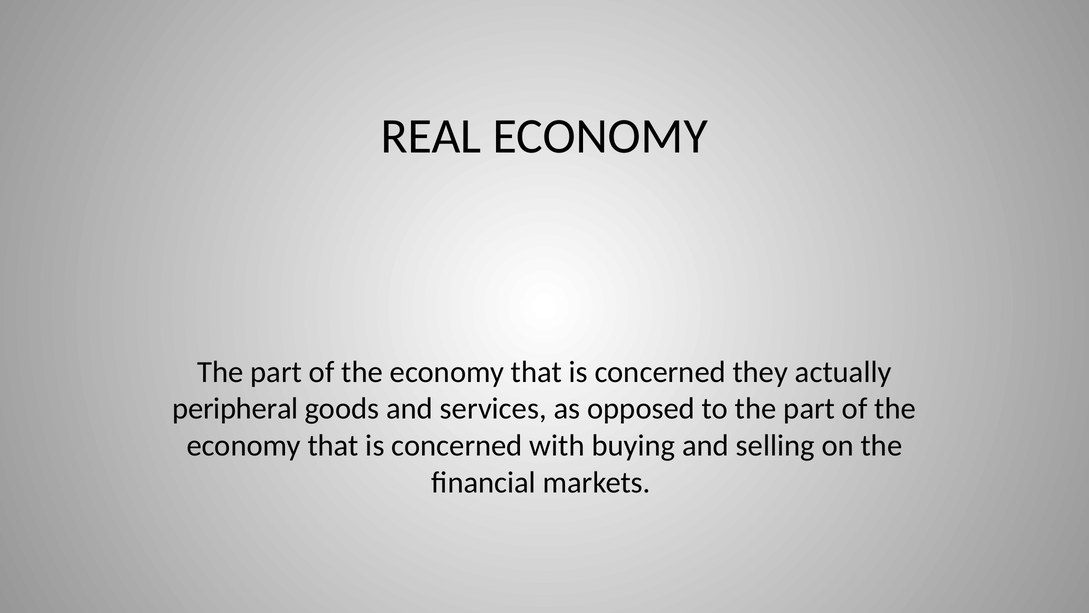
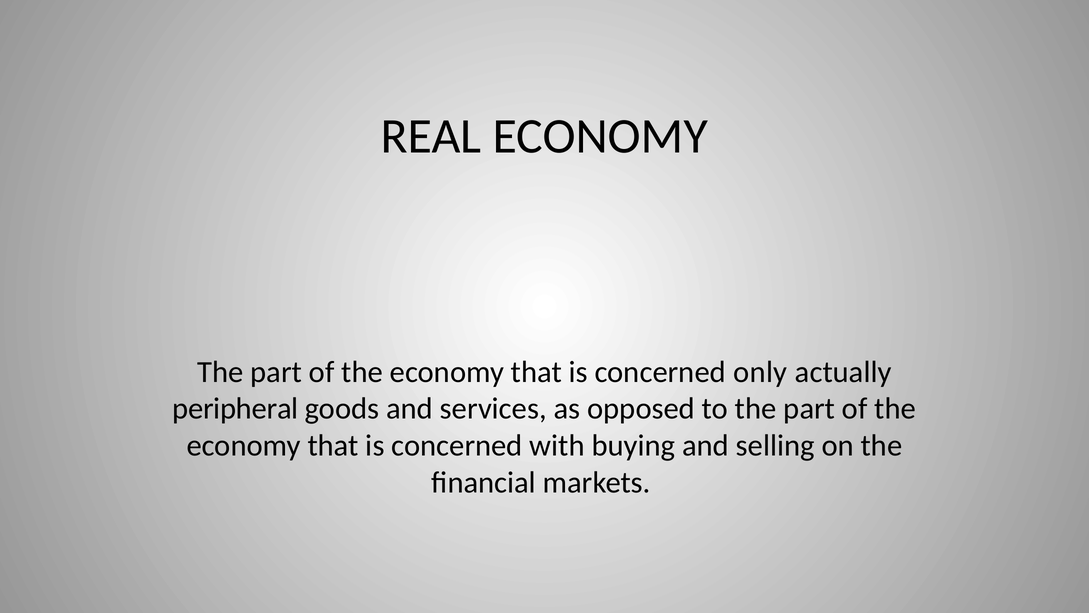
they: they -> only (760, 372)
